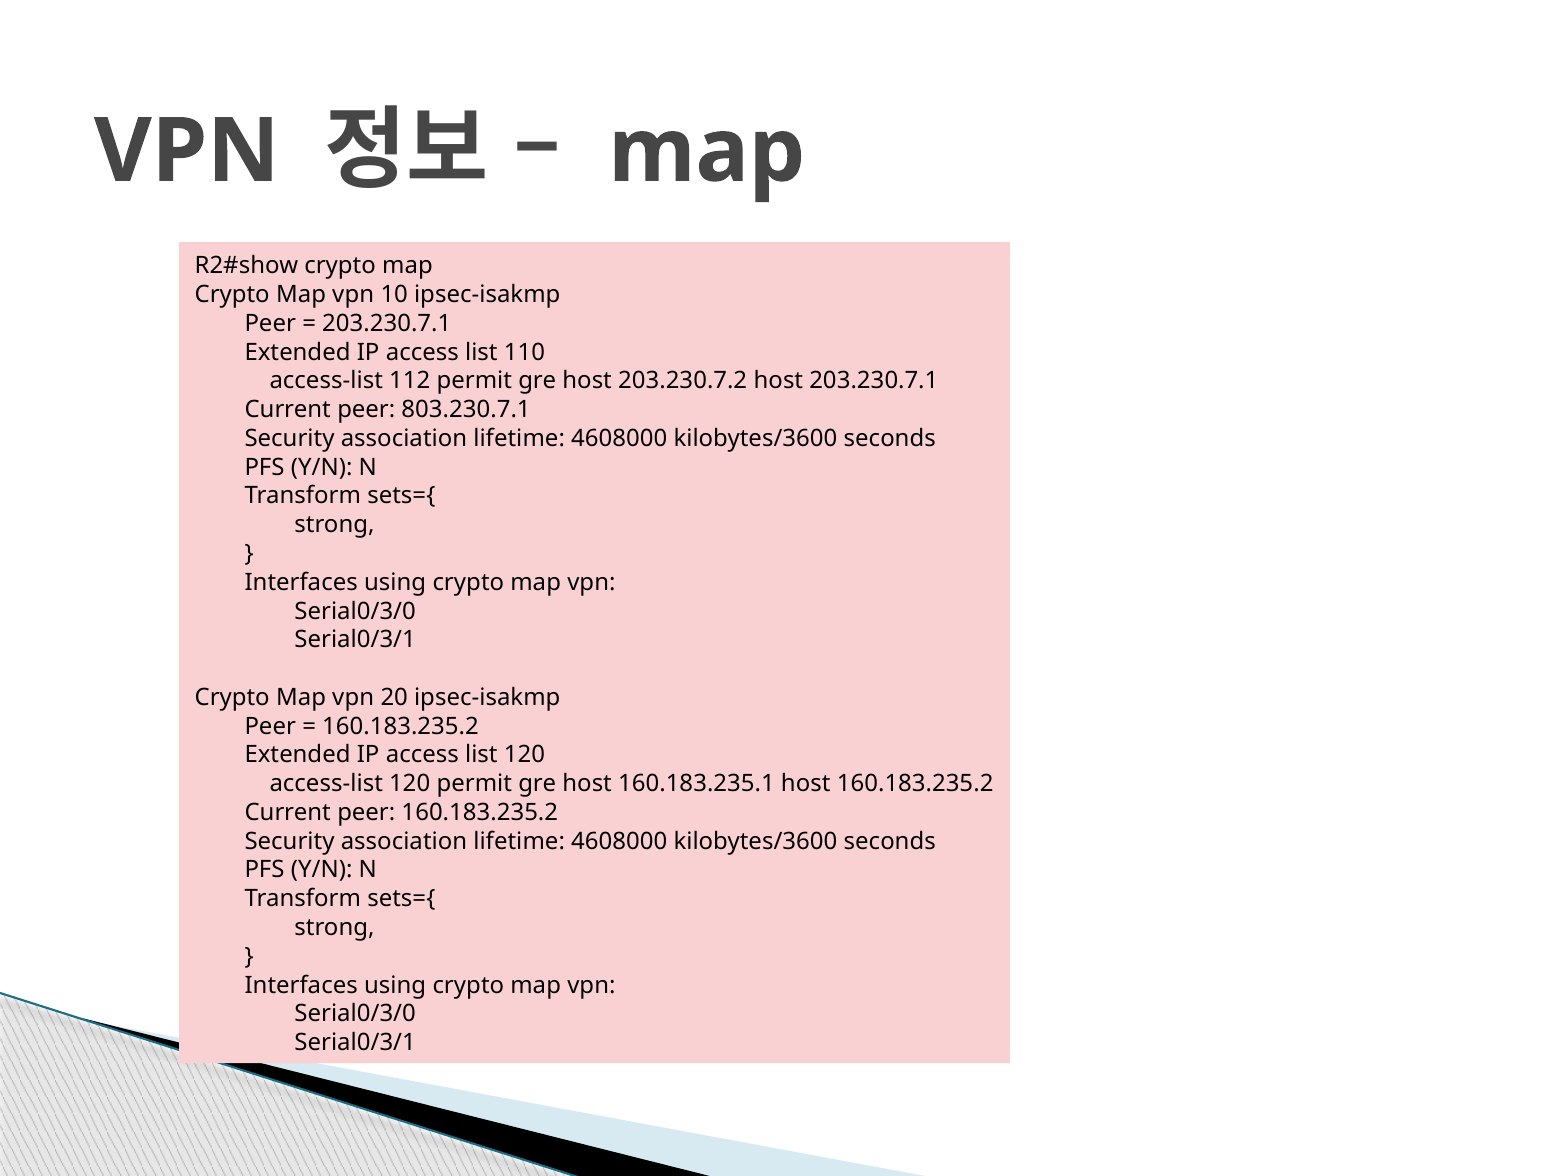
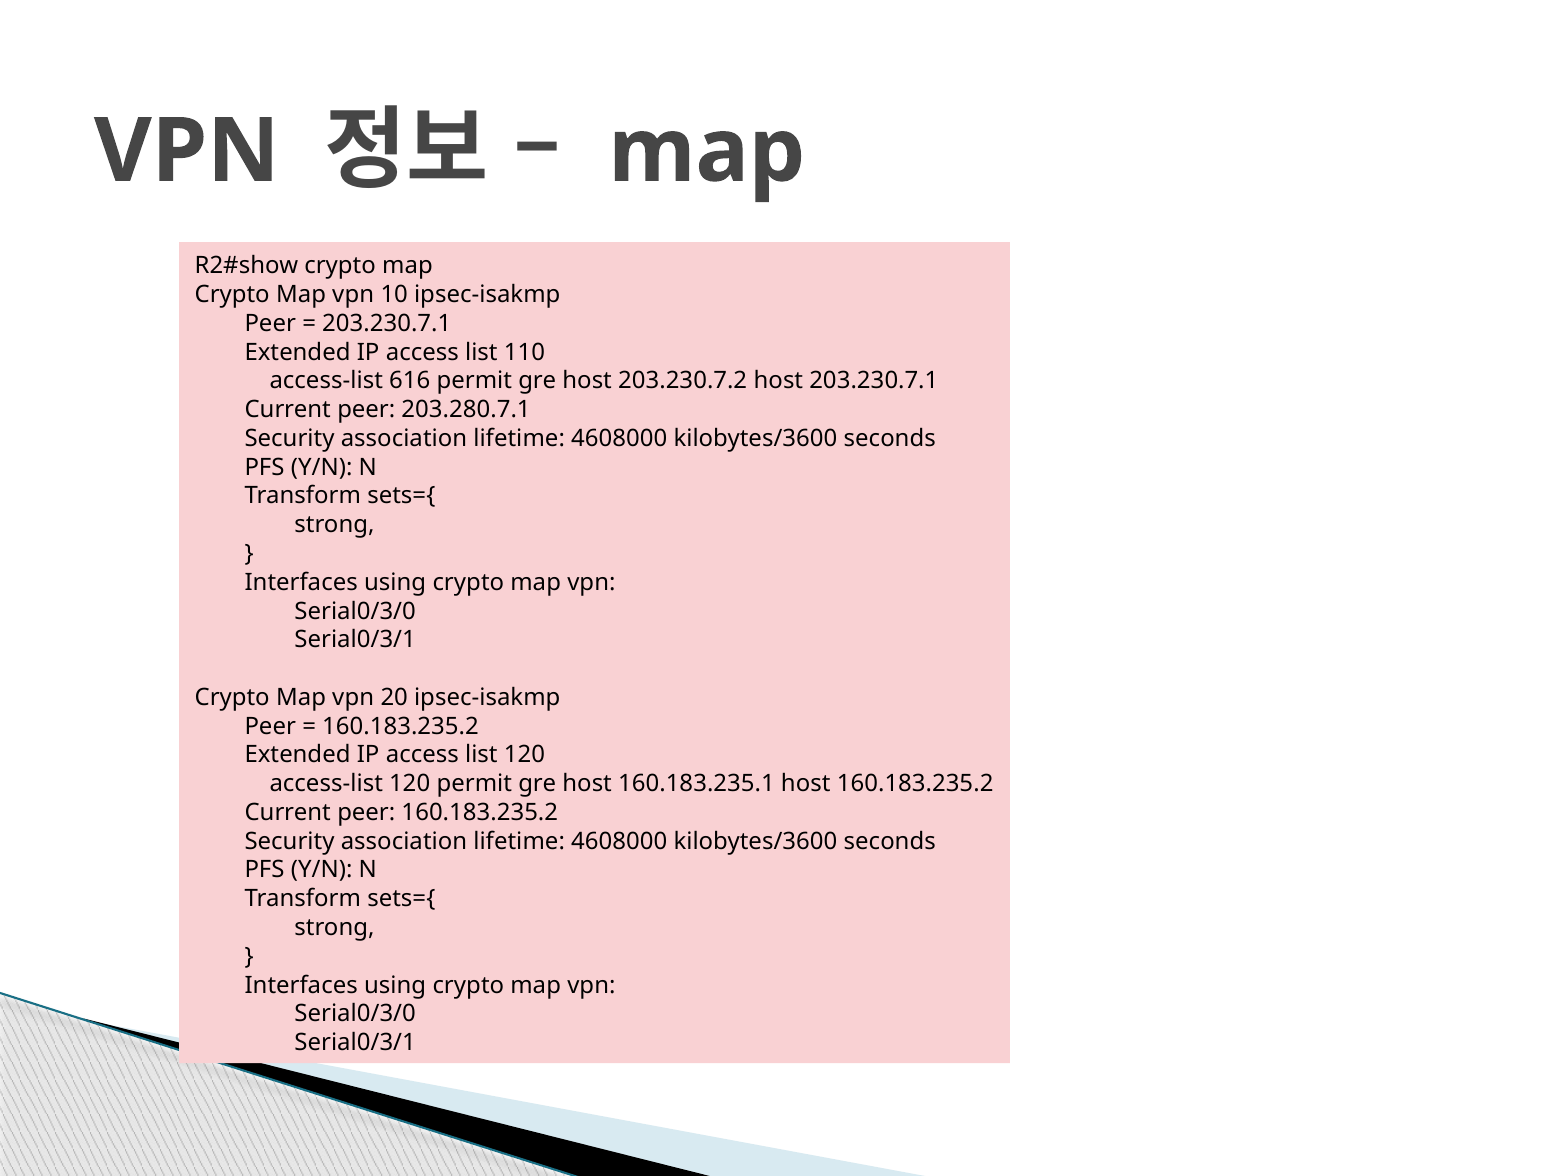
112: 112 -> 616 (410, 381)
803.230.7.1: 803.230.7.1 -> 203.280.7.1 (466, 410)
